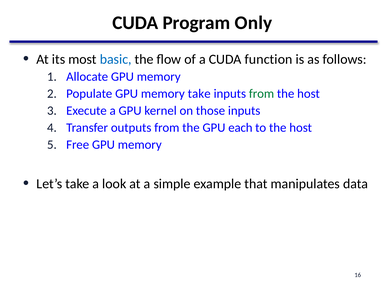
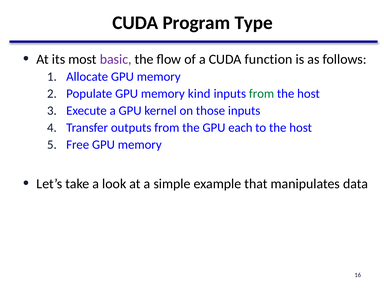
Only: Only -> Type (254, 23)
basic colour: blue -> purple (116, 59)
memory take: take -> kind (199, 94)
